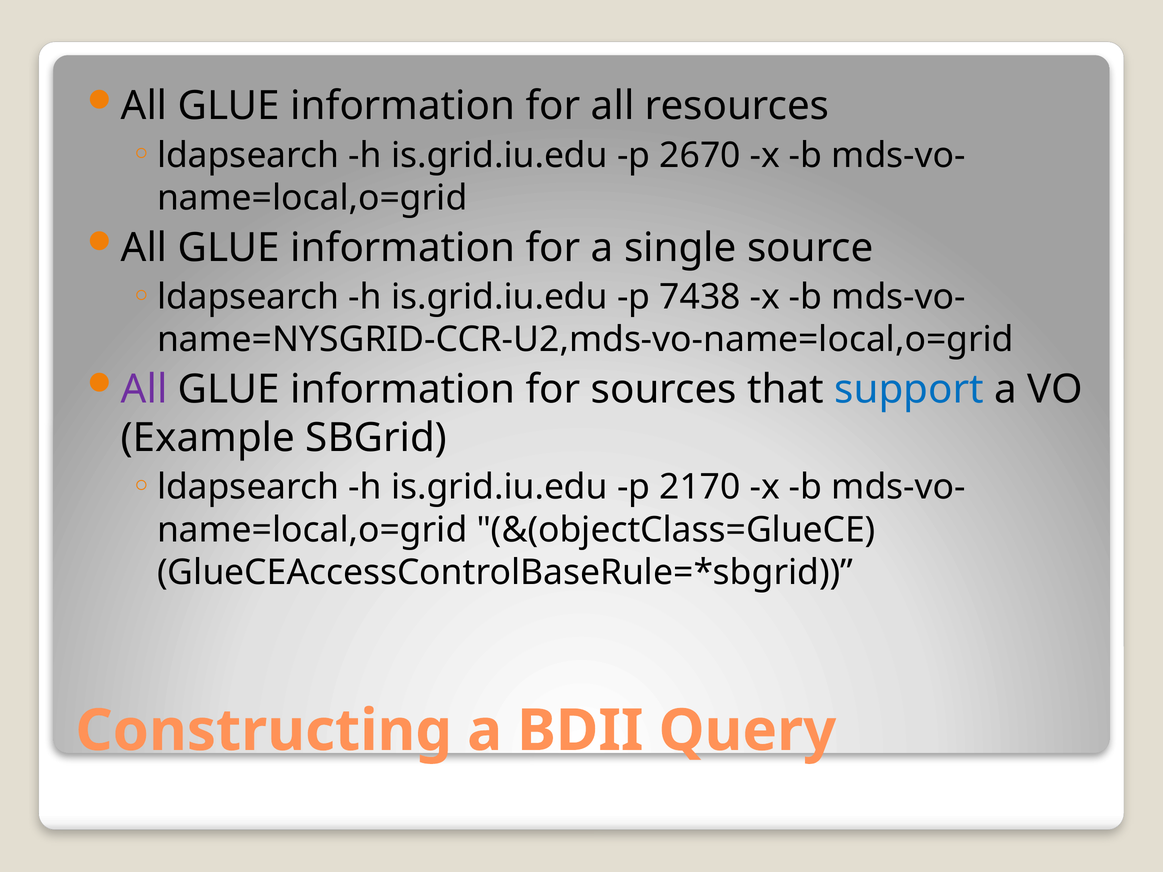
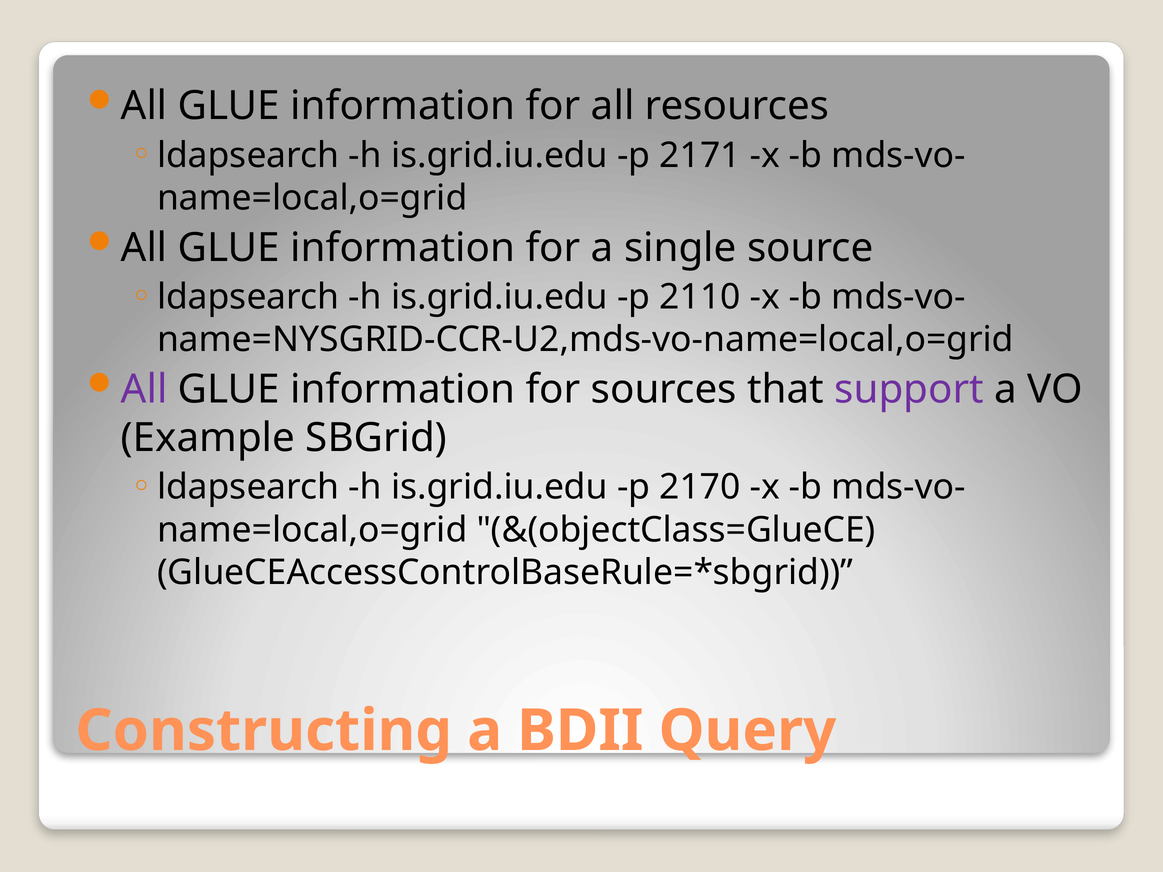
2670: 2670 -> 2171 (700, 155)
7438: 7438 -> 2110 (700, 297)
support colour: blue -> purple (909, 390)
